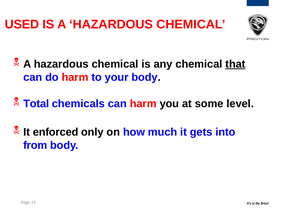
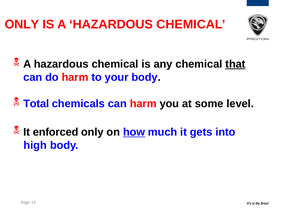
USED: USED -> ONLY (22, 24)
how underline: none -> present (134, 132)
from: from -> high (35, 145)
